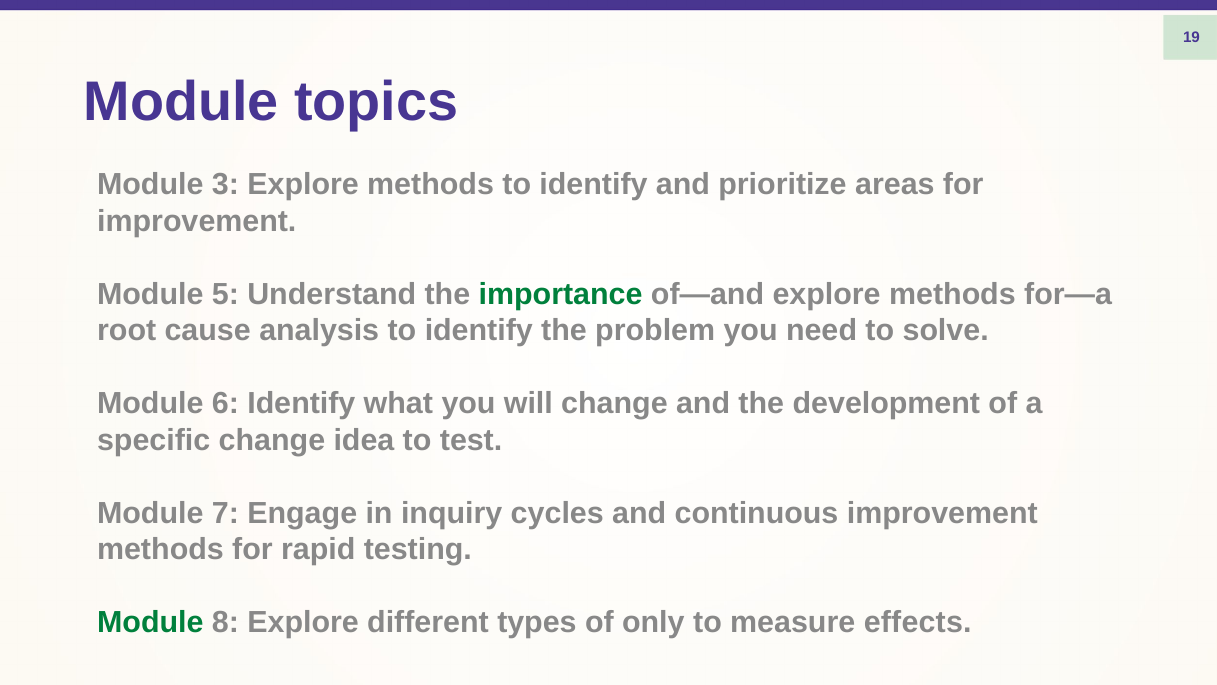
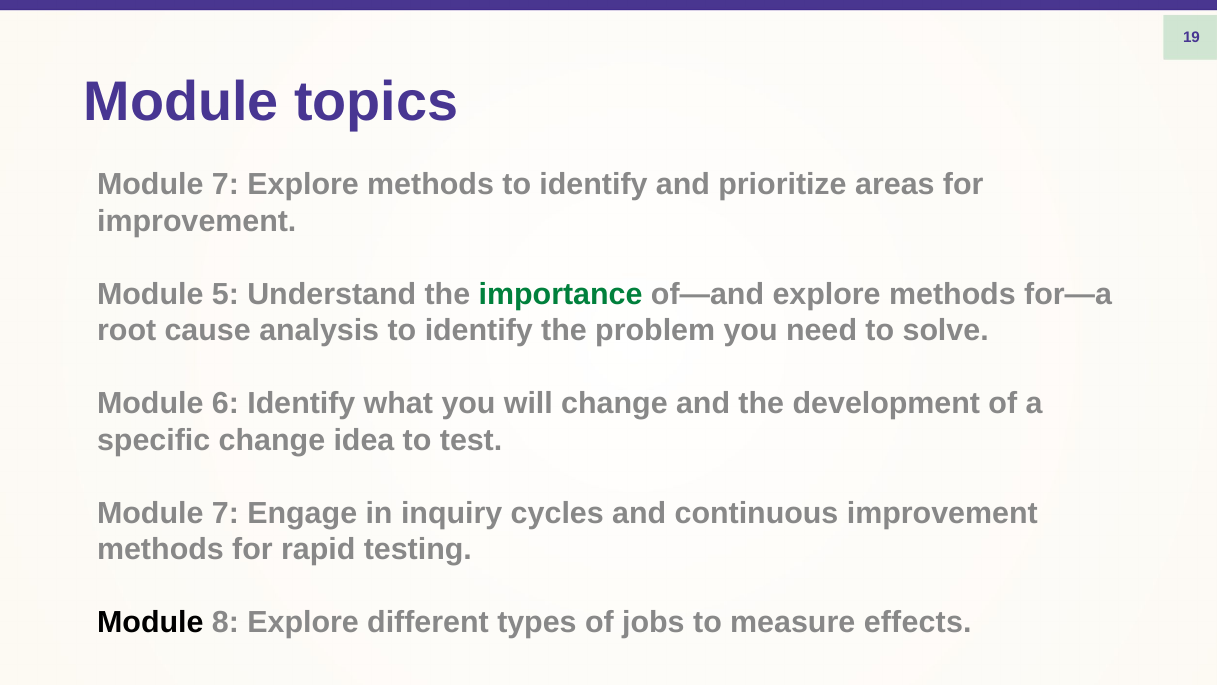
3: 3 -> 7 (225, 184)
Module colour: green -> black (150, 623)
only: only -> jobs (653, 623)
